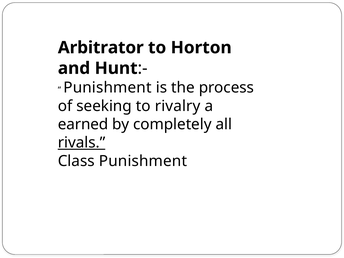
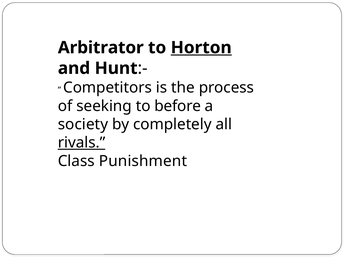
Horton underline: none -> present (201, 48)
Punishment: Punishment -> Competitors (108, 88)
rivalry: rivalry -> before (178, 106)
earned: earned -> society (83, 124)
